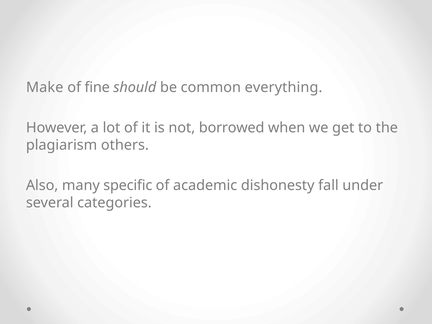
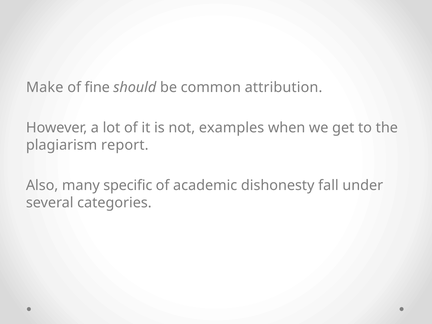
everything: everything -> attribution (284, 87)
borrowed: borrowed -> examples (232, 128)
others: others -> report (125, 145)
